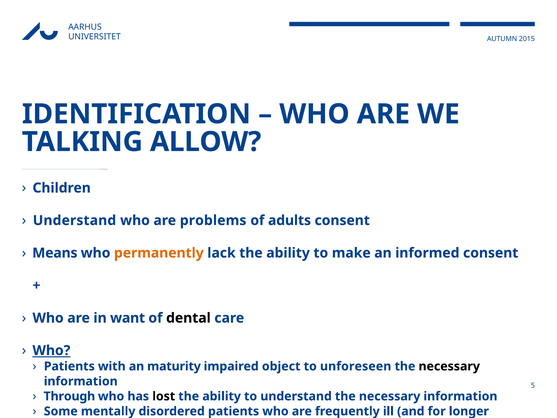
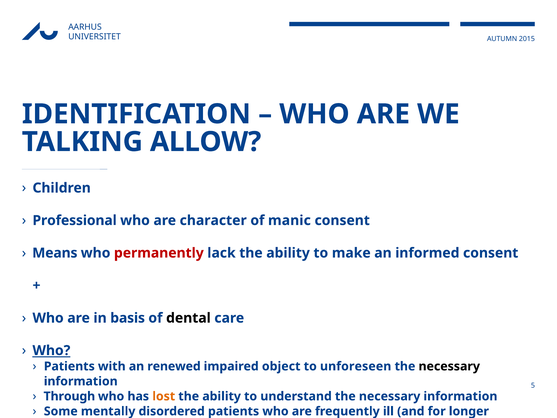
Understand: Understand -> Professional (75, 220)
problems: problems -> character (213, 220)
adults: adults -> manic (289, 220)
permanently colour: orange -> red (159, 253)
want: want -> basis (128, 318)
maturity: maturity -> renewed (174, 366)
lost colour: black -> orange (164, 396)
